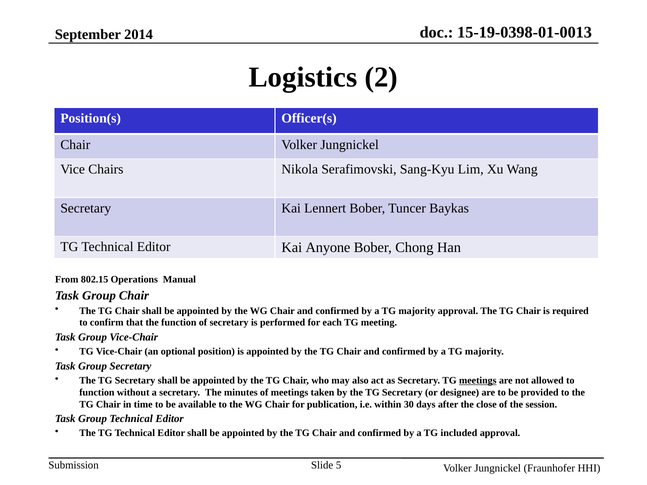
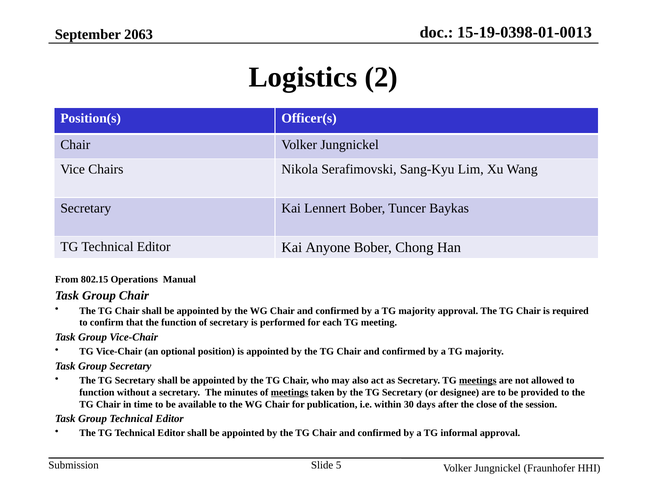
2014: 2014 -> 2063 (139, 35)
meetings underline: none -> present (290, 393)
included: included -> informal (459, 433)
